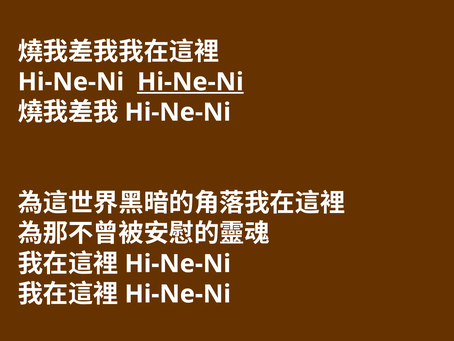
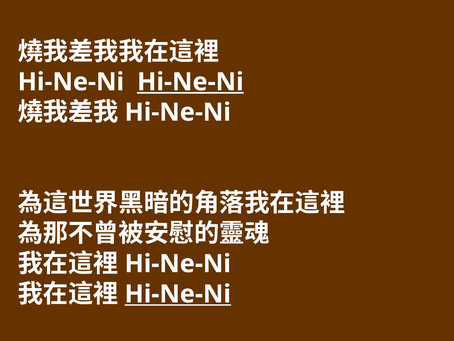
Hi-Ne-Ni underline: none -> present (178, 294)
